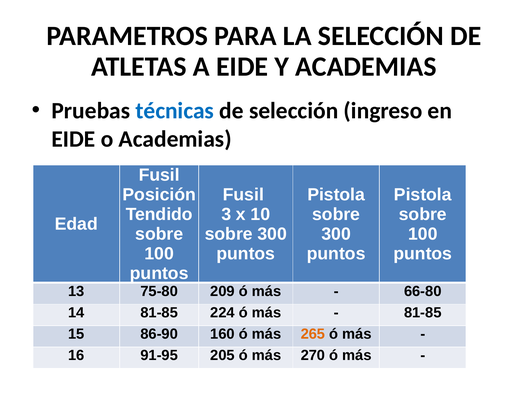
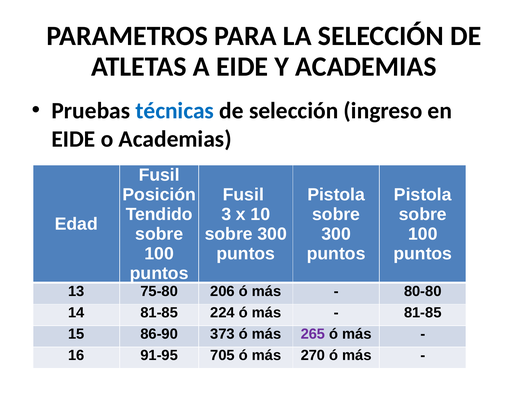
209: 209 -> 206 (223, 291)
66-80: 66-80 -> 80-80 (423, 291)
160: 160 -> 373 (223, 334)
265 colour: orange -> purple (313, 334)
205: 205 -> 705 (223, 355)
